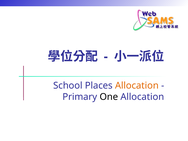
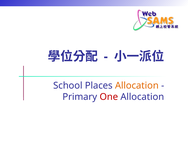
One colour: black -> red (109, 97)
